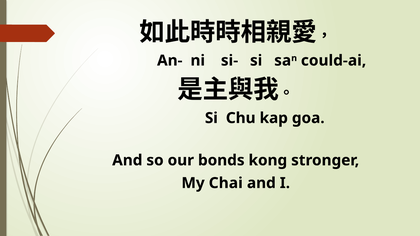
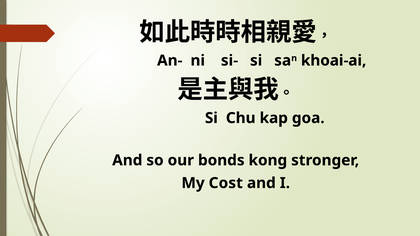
could-ai: could-ai -> khoai-ai (334, 61)
Chai: Chai -> Cost (226, 183)
